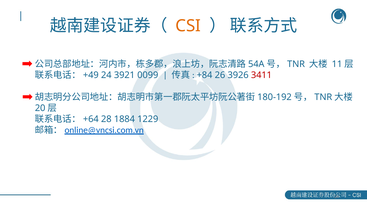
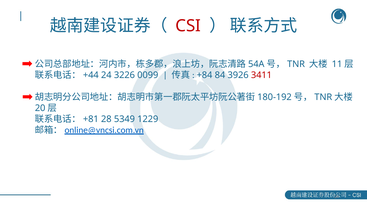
CSI colour: orange -> red (188, 26)
+49: +49 -> +44 (91, 75)
3921: 3921 -> 3226 (124, 75)
26: 26 -> 84 (220, 75)
+64: +64 -> +81 (91, 119)
1884: 1884 -> 5349 (124, 119)
